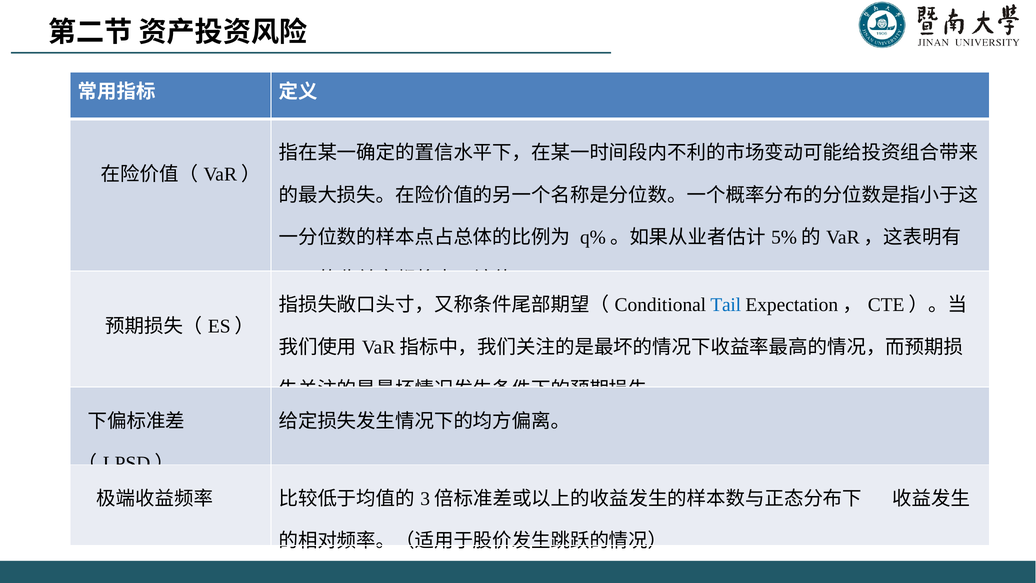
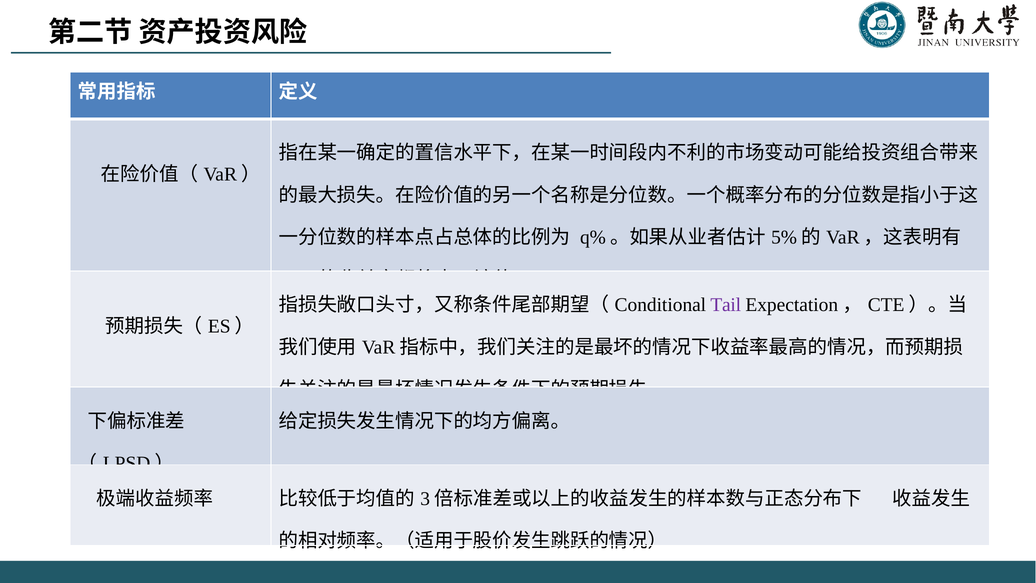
Tail colour: blue -> purple (726, 305)
